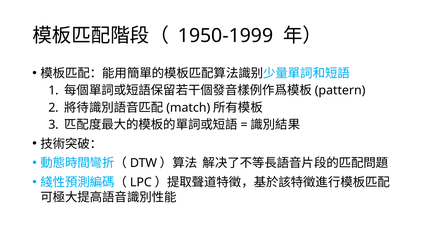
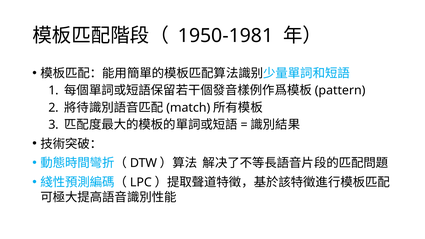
1950-1999: 1950-1999 -> 1950-1981 (226, 36)
